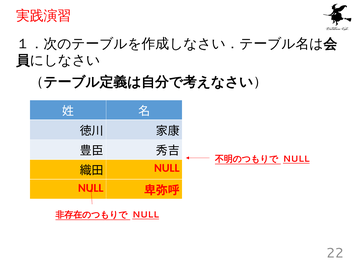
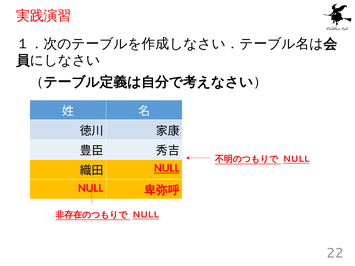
NULL underline: none -> present (167, 168)
